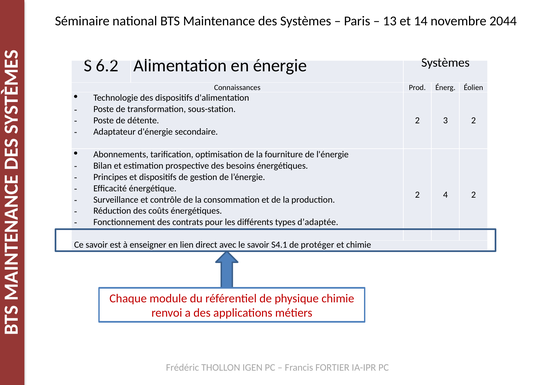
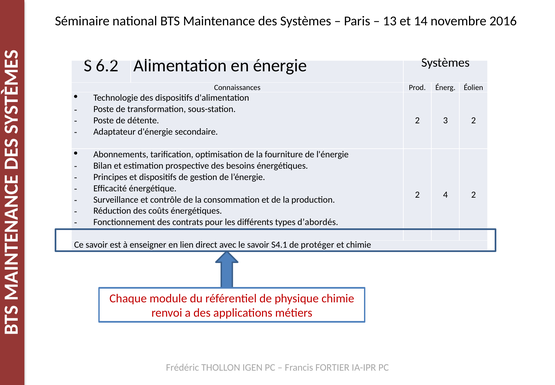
2044: 2044 -> 2016 (503, 21)
d’adaptée: d’adaptée -> d’abordés (318, 222)
